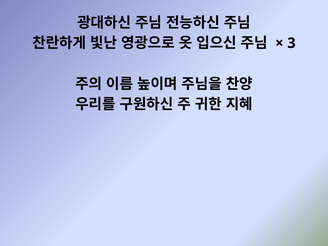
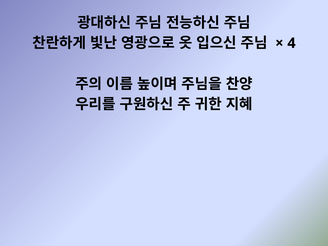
3: 3 -> 4 (291, 43)
